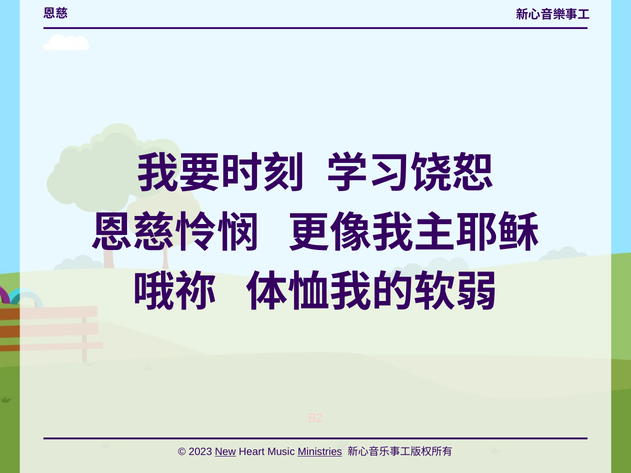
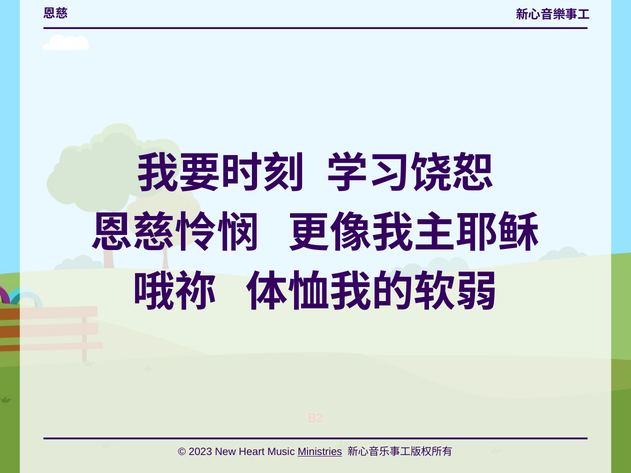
New underline: present -> none (225, 452)
